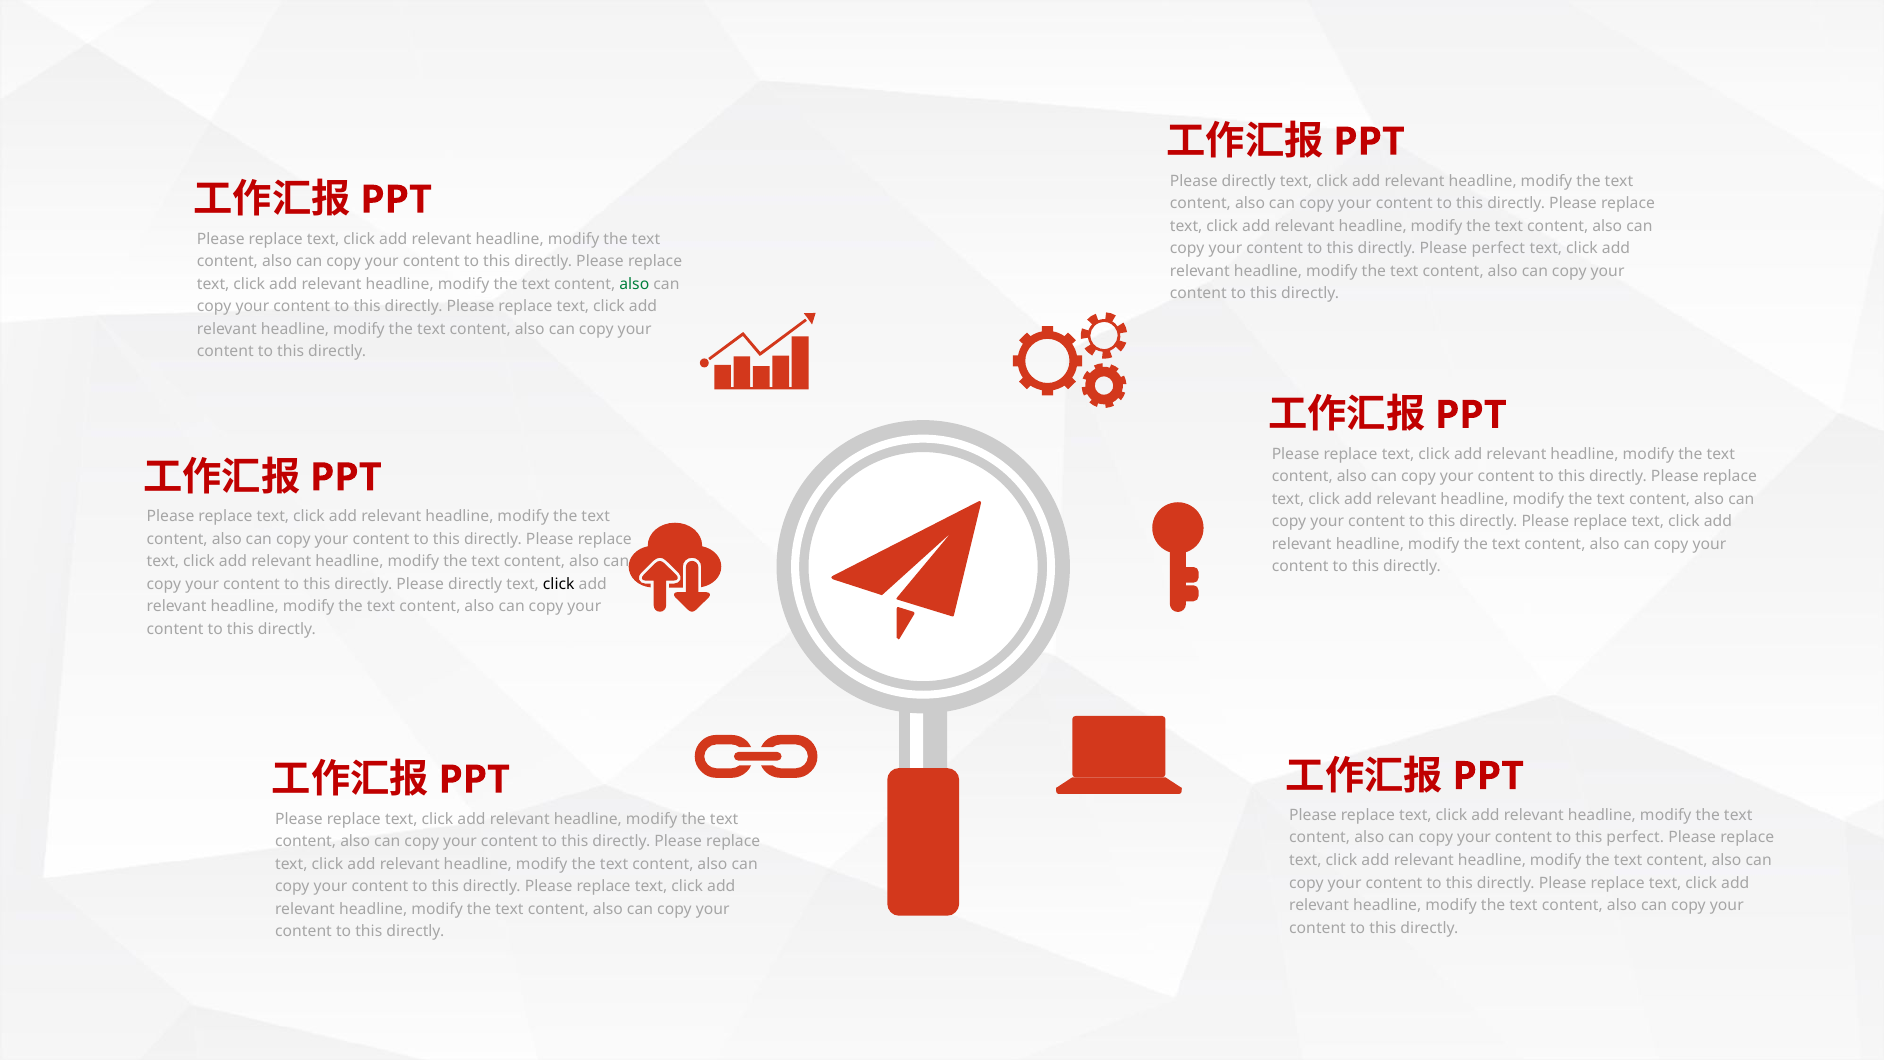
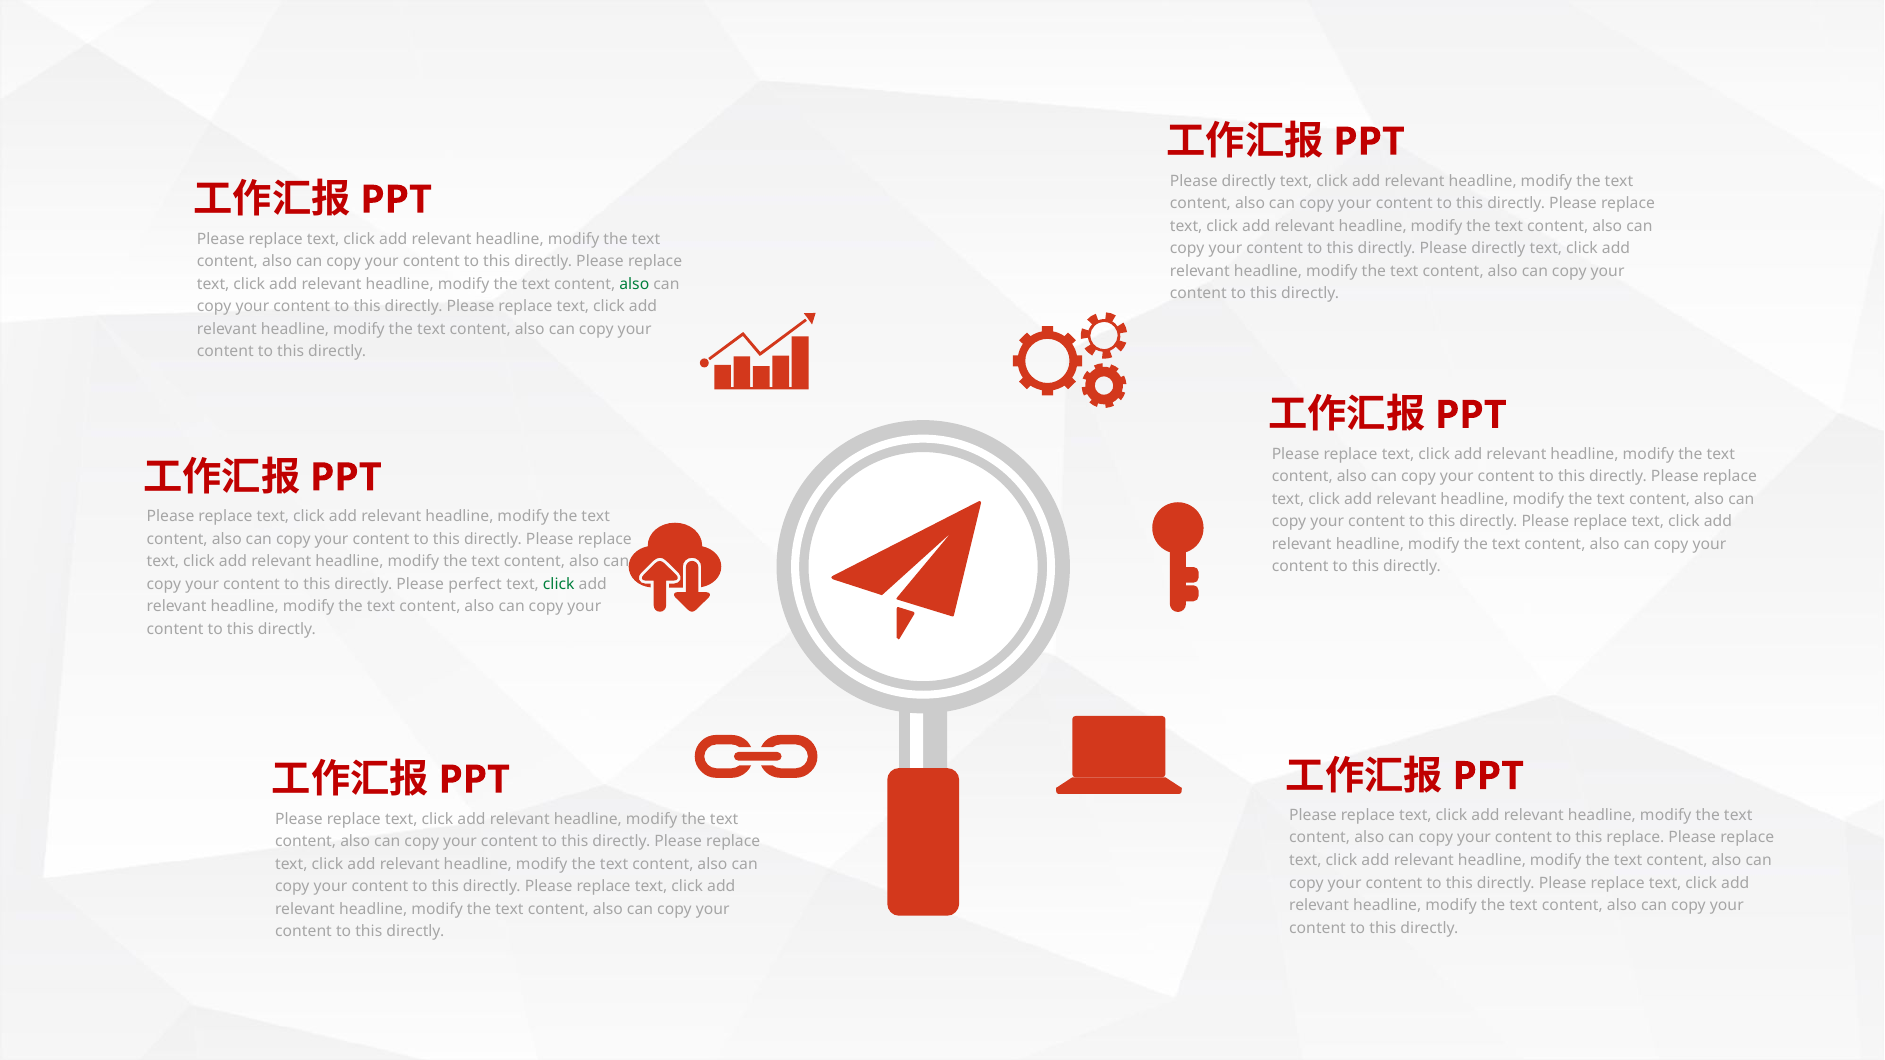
directly Please perfect: perfect -> directly (1498, 249)
directly Please directly: directly -> perfect (475, 584)
click colour: black -> green (559, 584)
this perfect: perfect -> replace (1635, 838)
